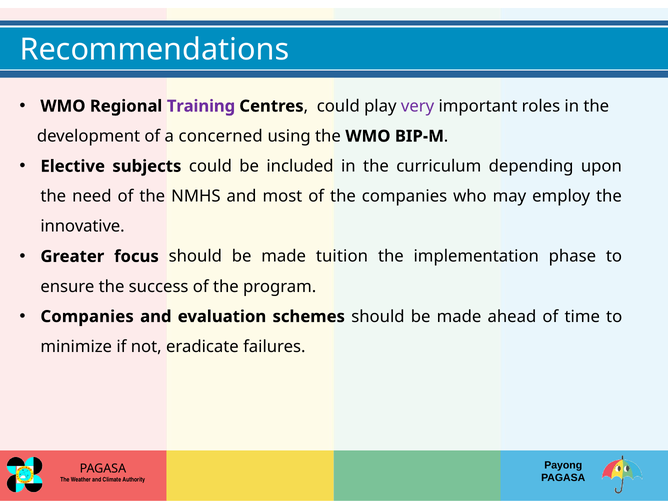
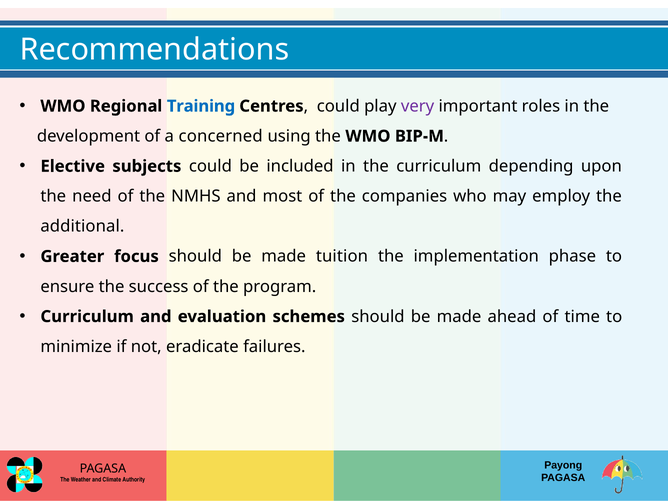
Training colour: purple -> blue (201, 106)
innovative: innovative -> additional (82, 226)
Companies: Companies -> Curriculum (87, 317)
